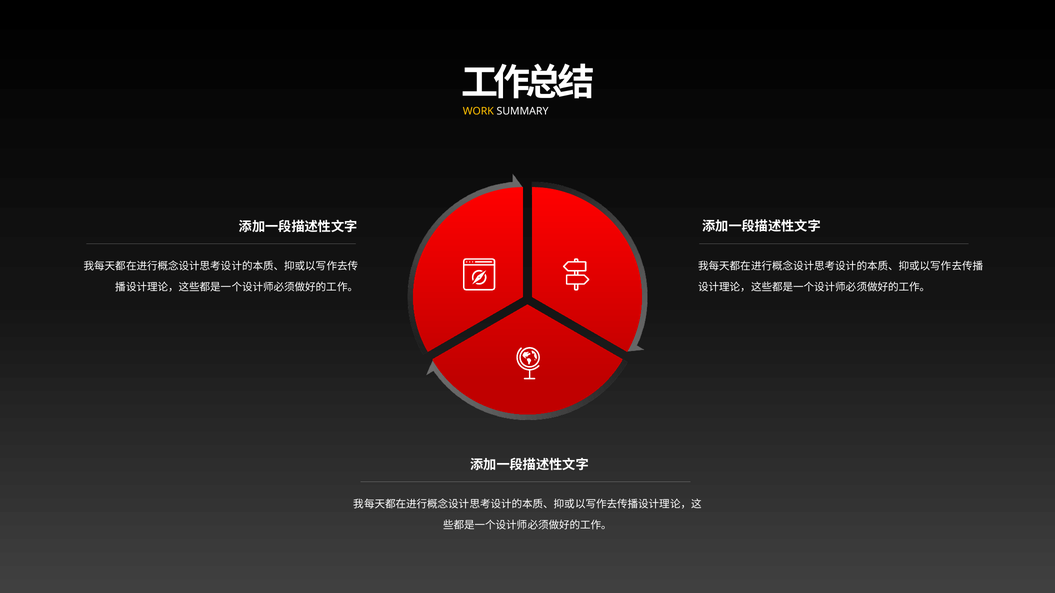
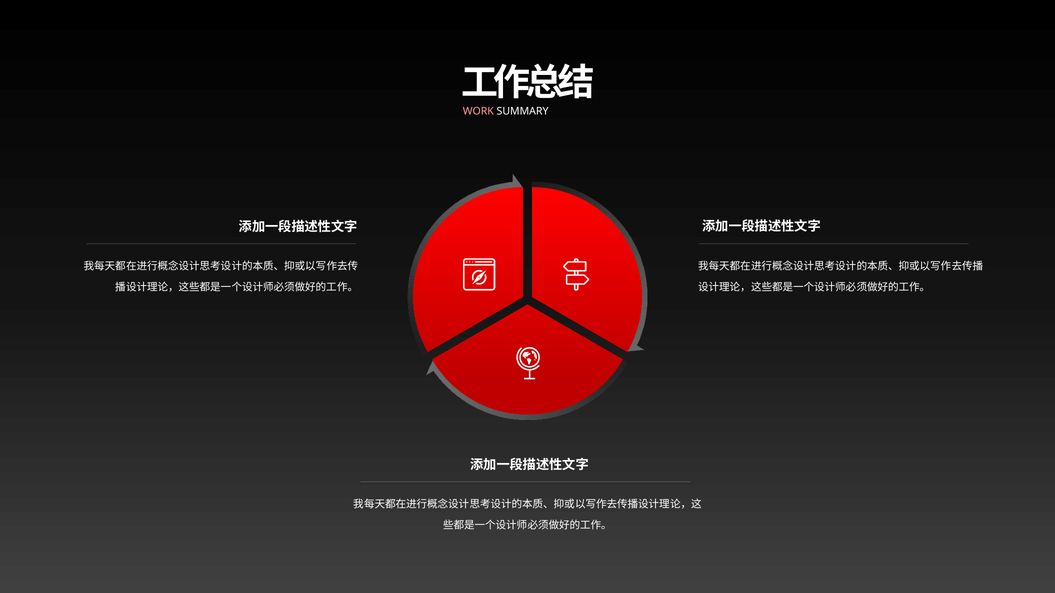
WORK colour: yellow -> pink (478, 112)
